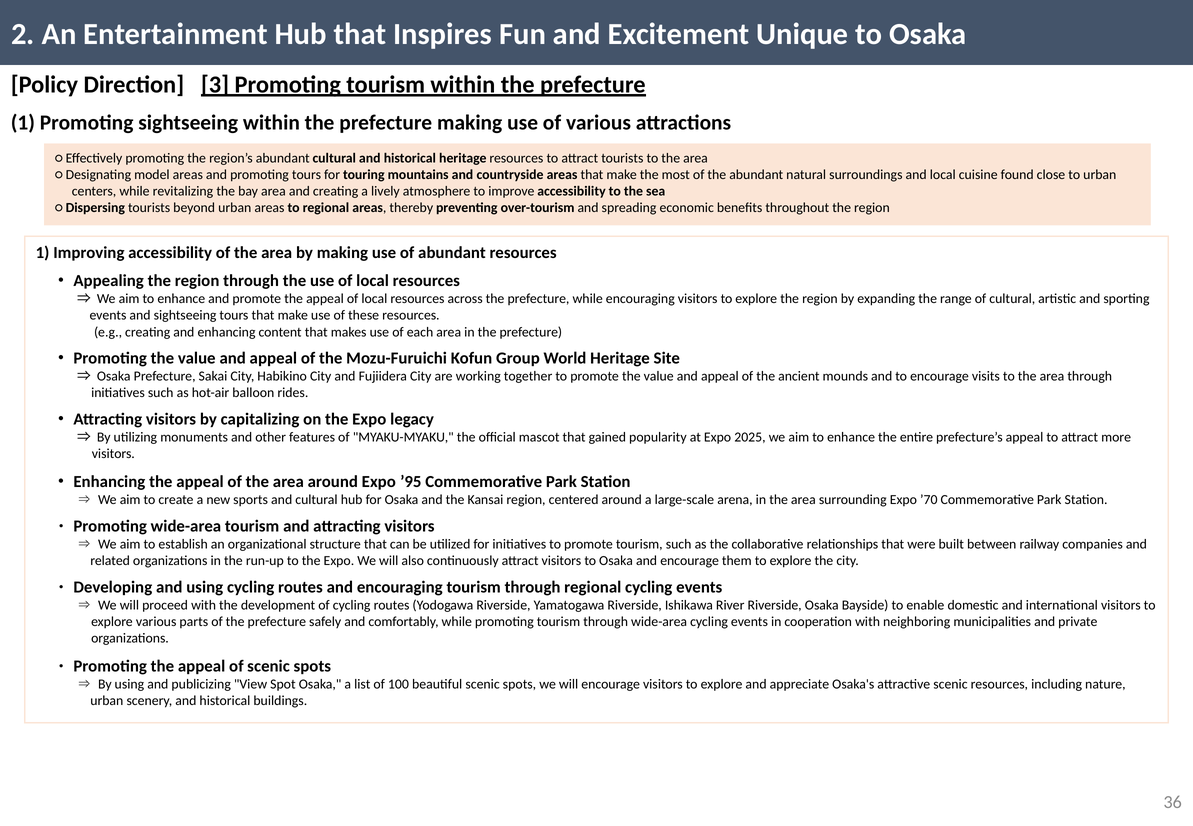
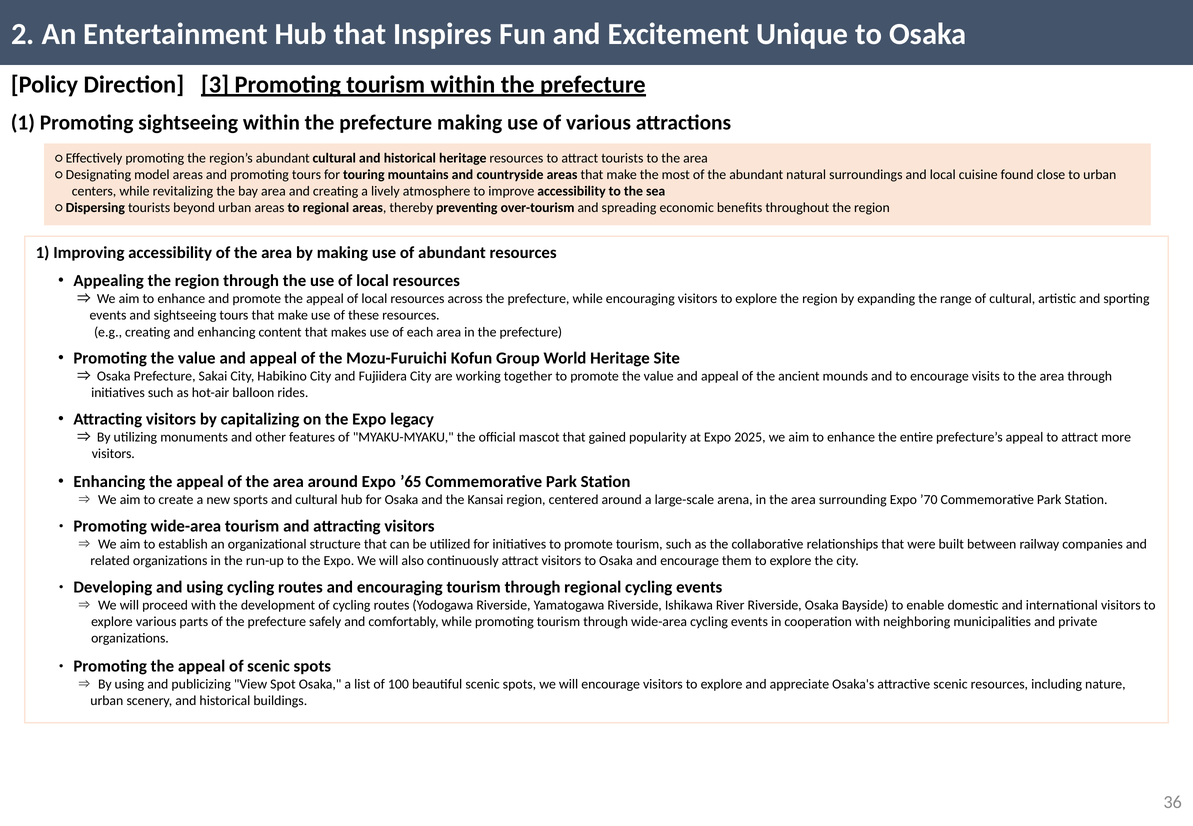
’95: ’95 -> ’65 (411, 482)
